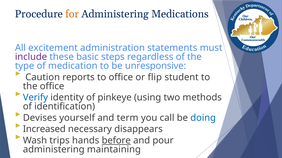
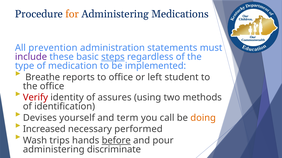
excitement: excitement -> prevention (53, 48)
steps underline: none -> present (113, 57)
unresponsive: unresponsive -> implemented (156, 66)
Caution: Caution -> Breathe (43, 77)
flip: flip -> left (155, 77)
Verify colour: blue -> red (35, 98)
pinkeye: pinkeye -> assures (115, 98)
doing colour: blue -> orange (203, 118)
disappears: disappears -> performed (138, 130)
maintaining: maintaining -> discriminate (114, 150)
